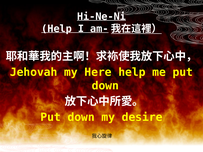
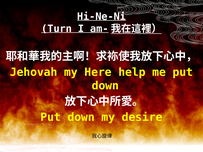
Help: Help -> Turn (57, 29)
